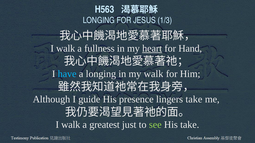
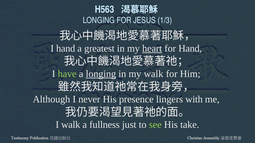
walk: walk -> hand (66, 49)
fullness: fullness -> greatest (99, 49)
have colour: light blue -> light green (67, 74)
longing underline: none -> present (101, 74)
guide: guide -> never (89, 100)
lingers take: take -> with (194, 100)
greatest: greatest -> fullness (105, 125)
